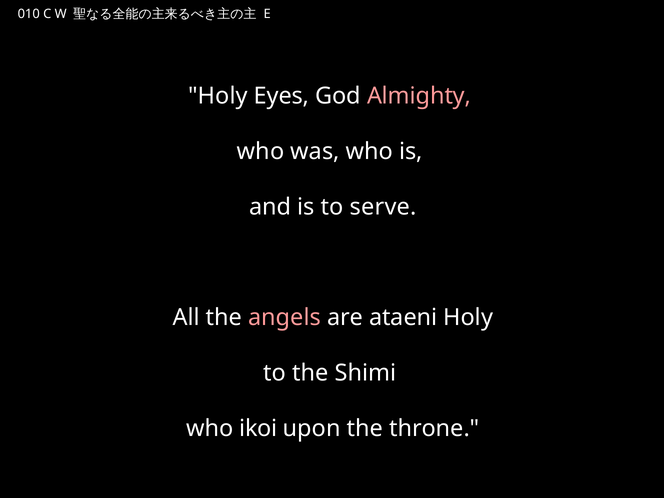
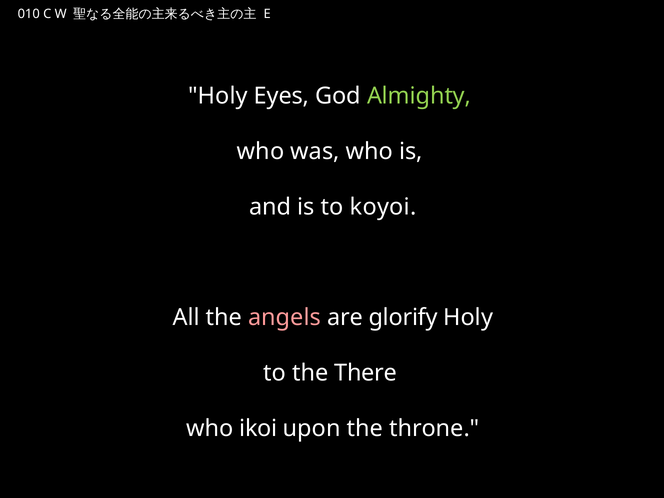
Almighty colour: pink -> light green (419, 96)
serve: serve -> koyoi (383, 207)
ataeni: ataeni -> glorify (403, 318)
Shimi: Shimi -> There (366, 373)
